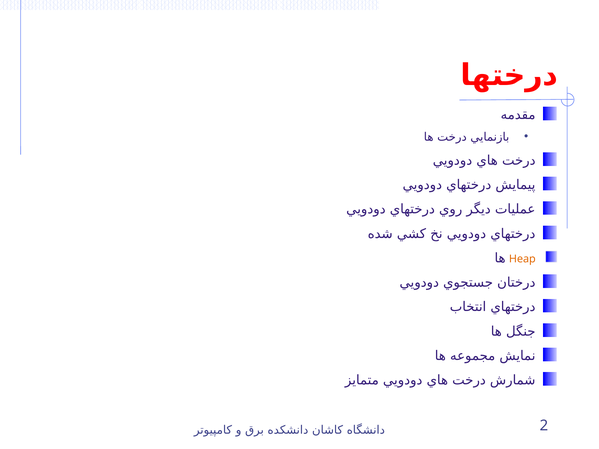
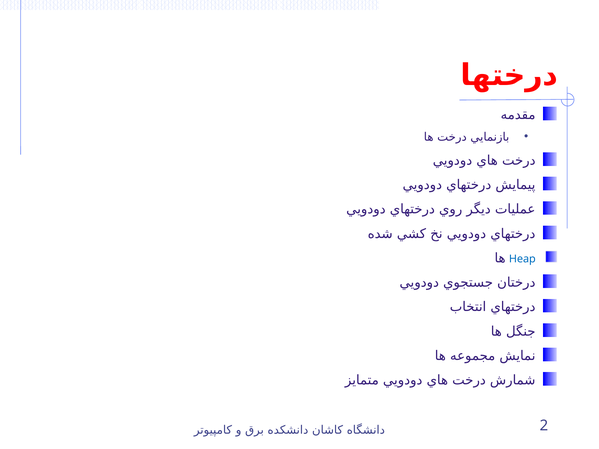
Heap colour: orange -> blue (522, 259)
